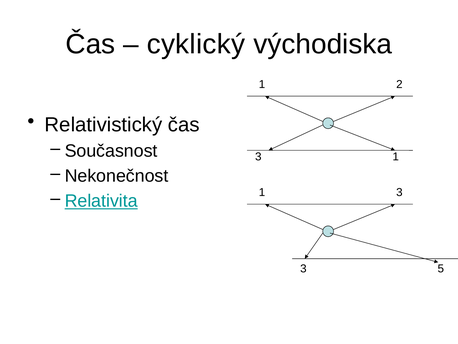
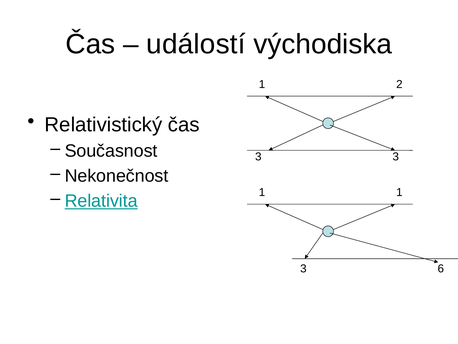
cyklický: cyklický -> událostí (196, 44)
3 1: 1 -> 3 (396, 156)
1 3: 3 -> 1 (399, 192)
5: 5 -> 6 (441, 268)
